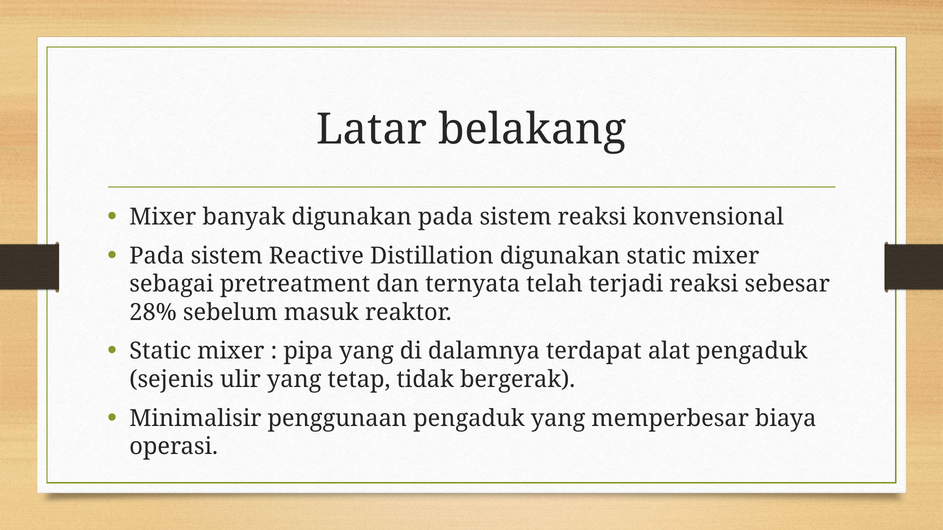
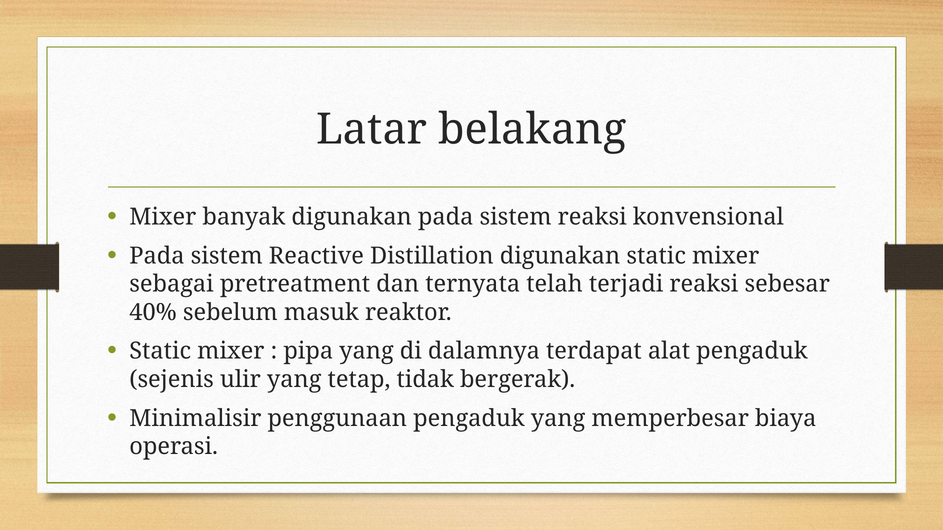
28%: 28% -> 40% (153, 313)
